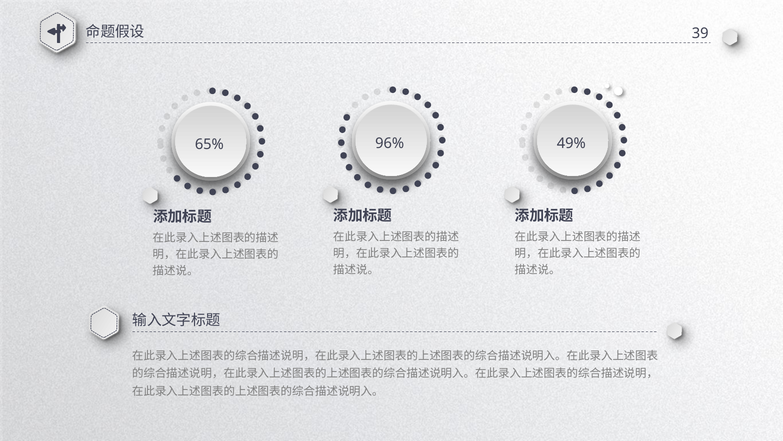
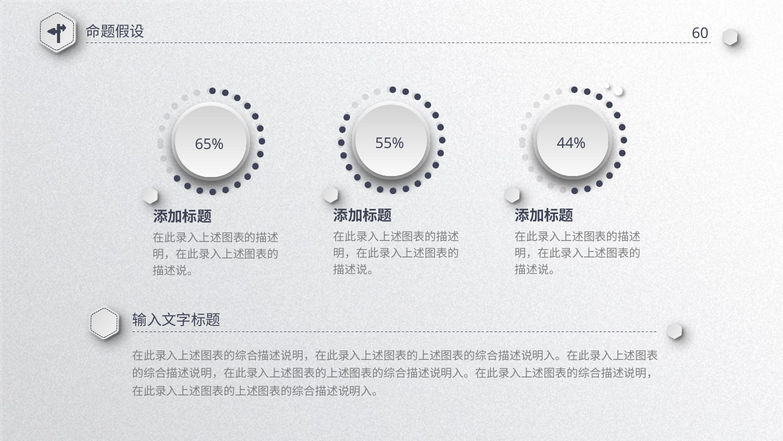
39: 39 -> 60 (700, 33)
96%: 96% -> 55% (390, 143)
49%: 49% -> 44% (571, 143)
